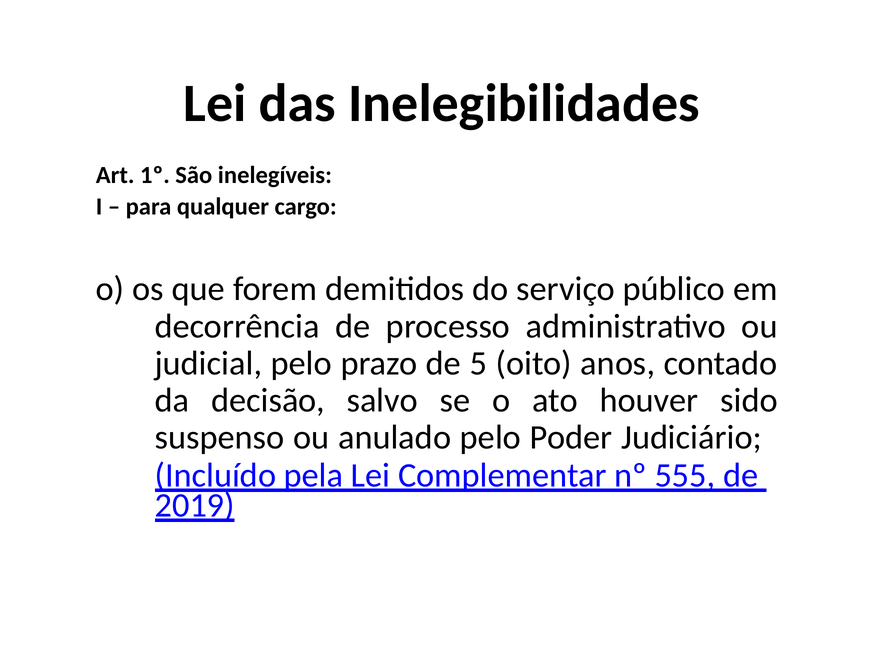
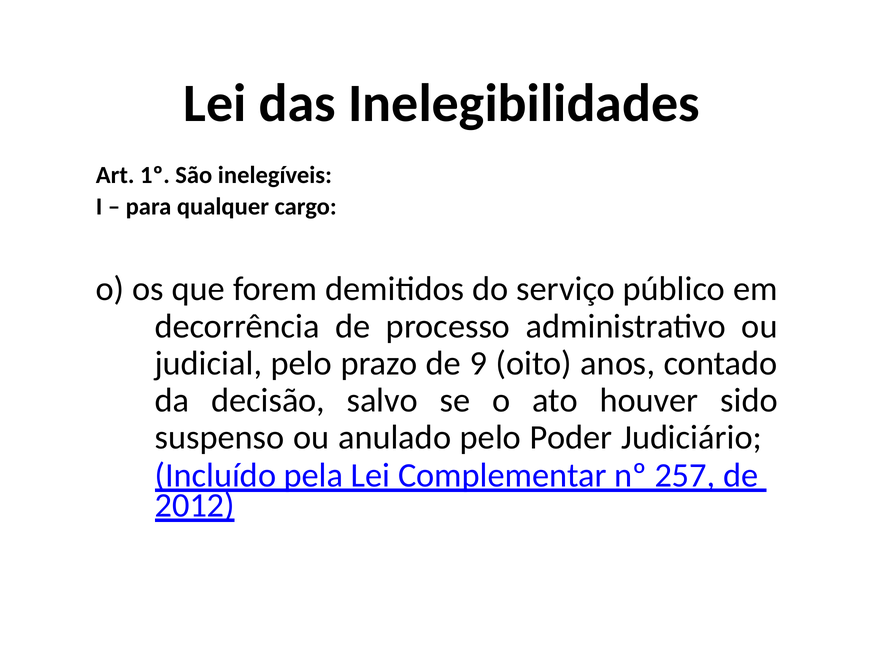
5: 5 -> 9 (478, 363)
555: 555 -> 257 (685, 475)
2019: 2019 -> 2012 (195, 506)
